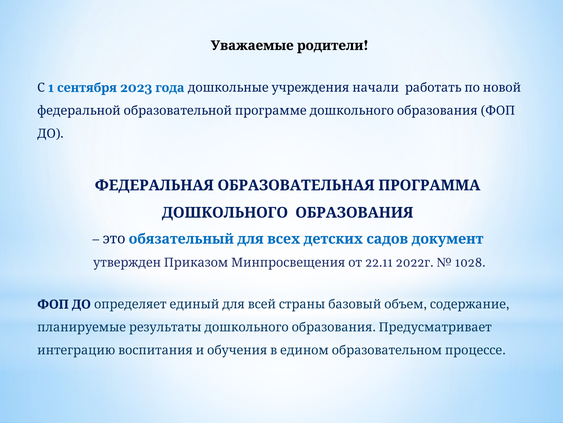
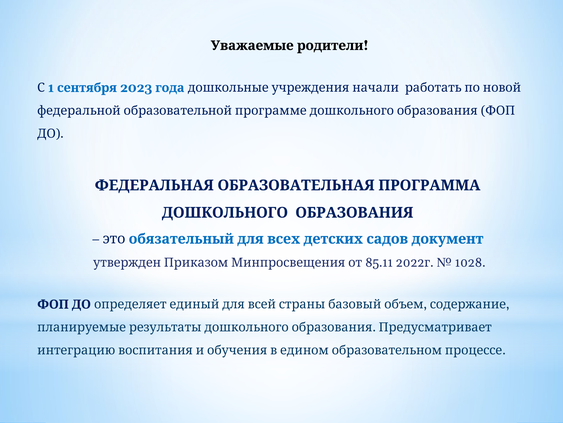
22.11: 22.11 -> 85.11 (379, 262)
